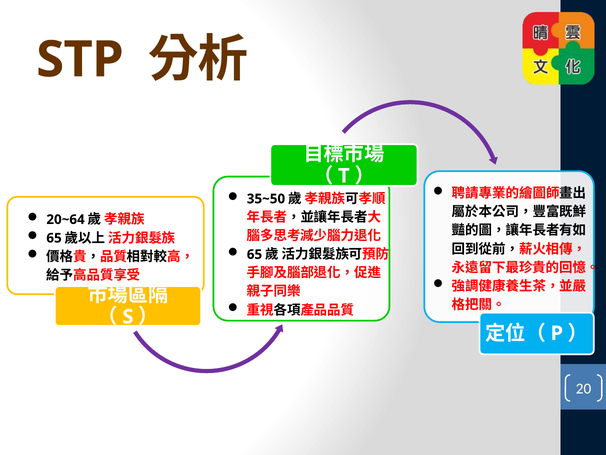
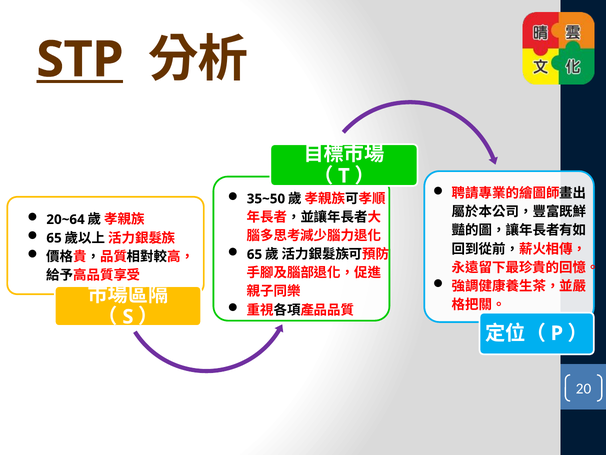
STP underline: none -> present (80, 60)
